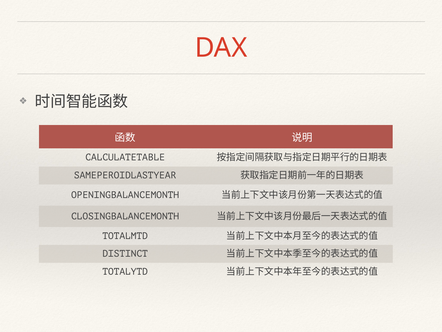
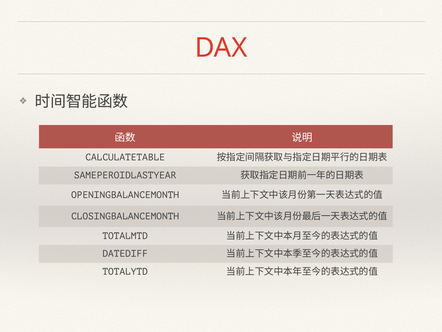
DISTINCT: DISTINCT -> DATEDIFF (125, 253)
